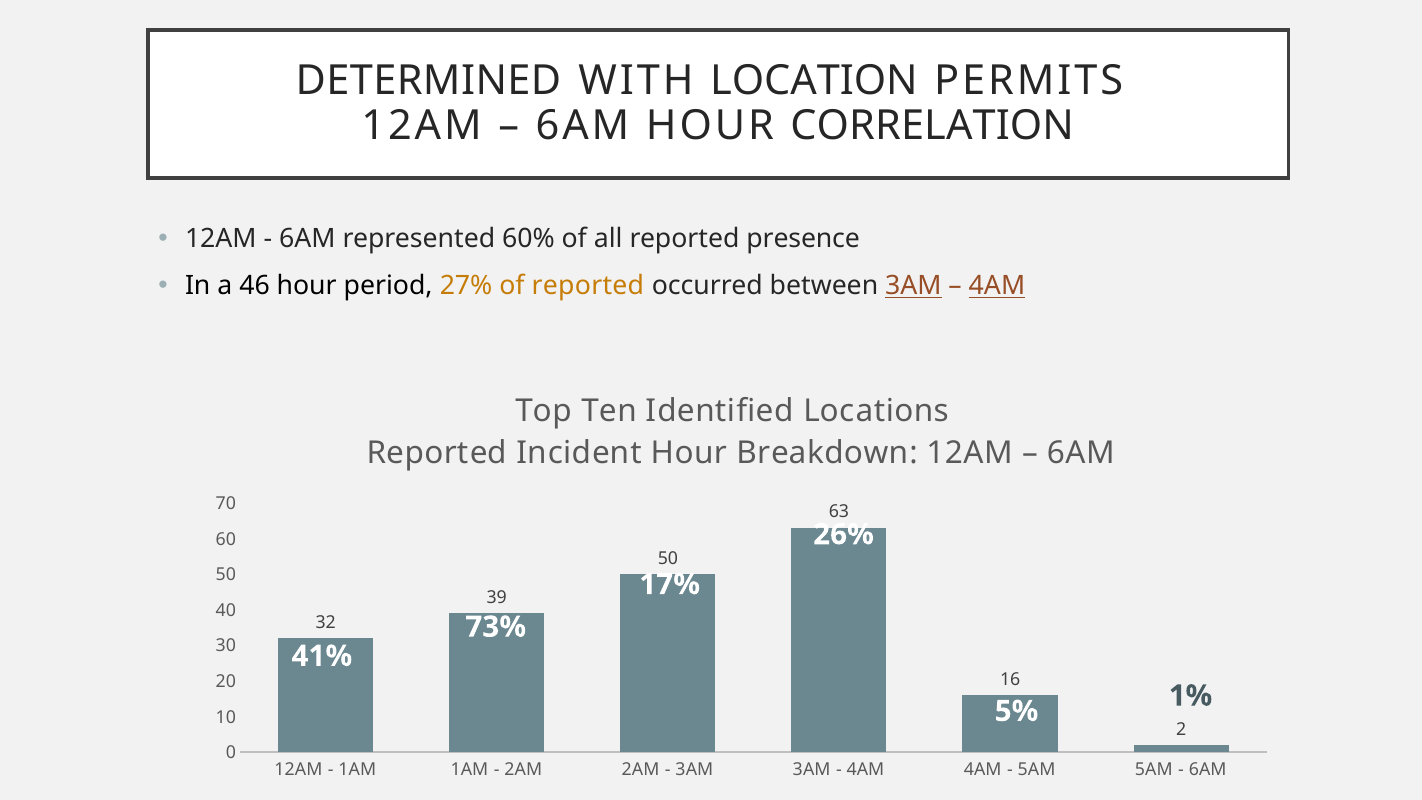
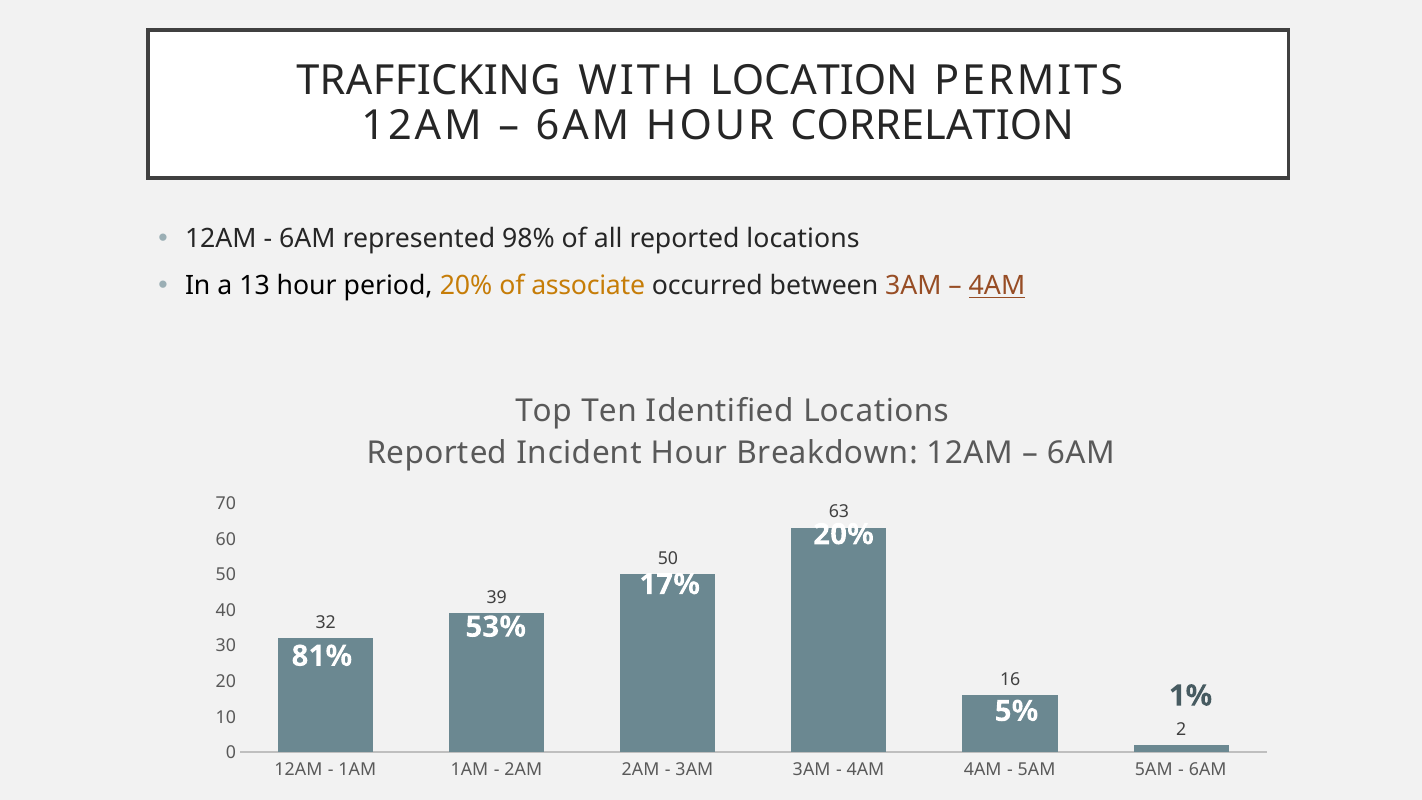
DETERMINED: DETERMINED -> TRAFFICKING (428, 81)
60%: 60% -> 98% (528, 239)
reported presence: presence -> locations (803, 239)
46: 46 -> 13 (255, 286)
period 27%: 27% -> 20% (466, 286)
of reported: reported -> associate (588, 286)
3AM underline: present -> none (913, 286)
26%: 26% -> 20% (844, 534)
73%: 73% -> 53% (496, 627)
41%: 41% -> 81% (322, 656)
